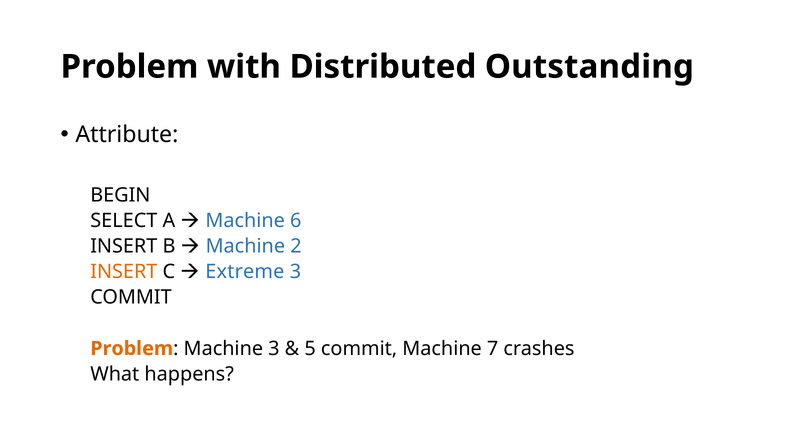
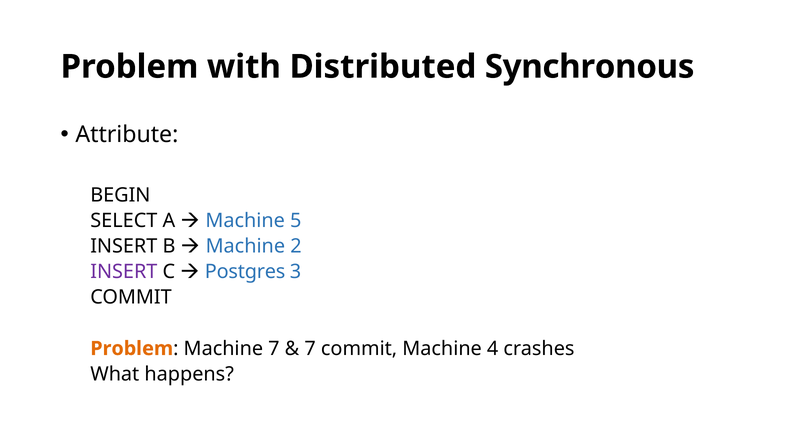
Outstanding: Outstanding -> Synchronous (590, 67)
6: 6 -> 5 (296, 220)
INSERT colour: orange -> purple (124, 272)
Extreme: Extreme -> Postgres (245, 272)
Machine 3: 3 -> 7 (274, 348)
5: 5 -> 7 (310, 348)
7: 7 -> 4 (493, 348)
